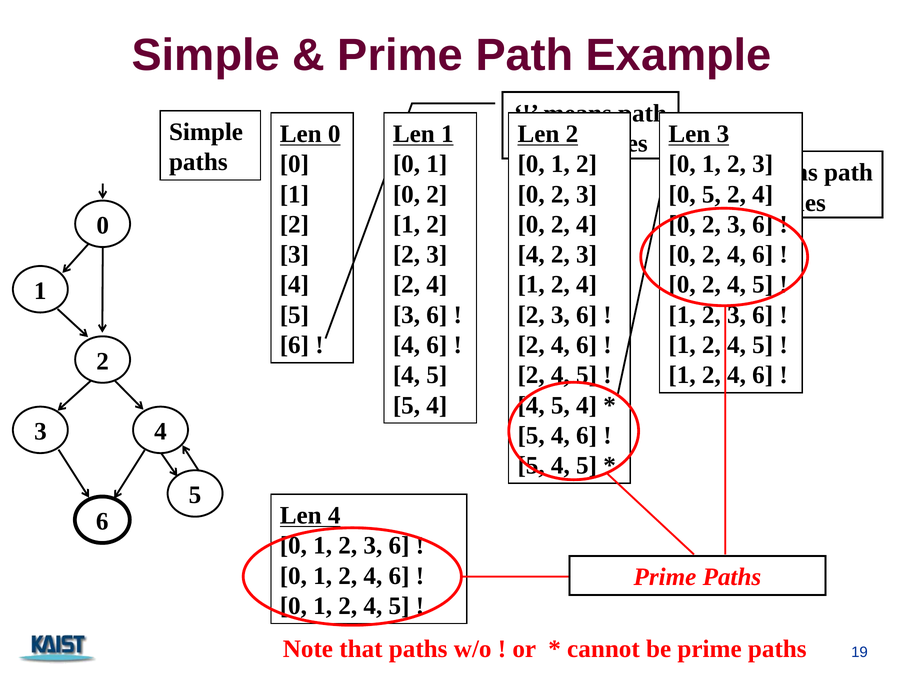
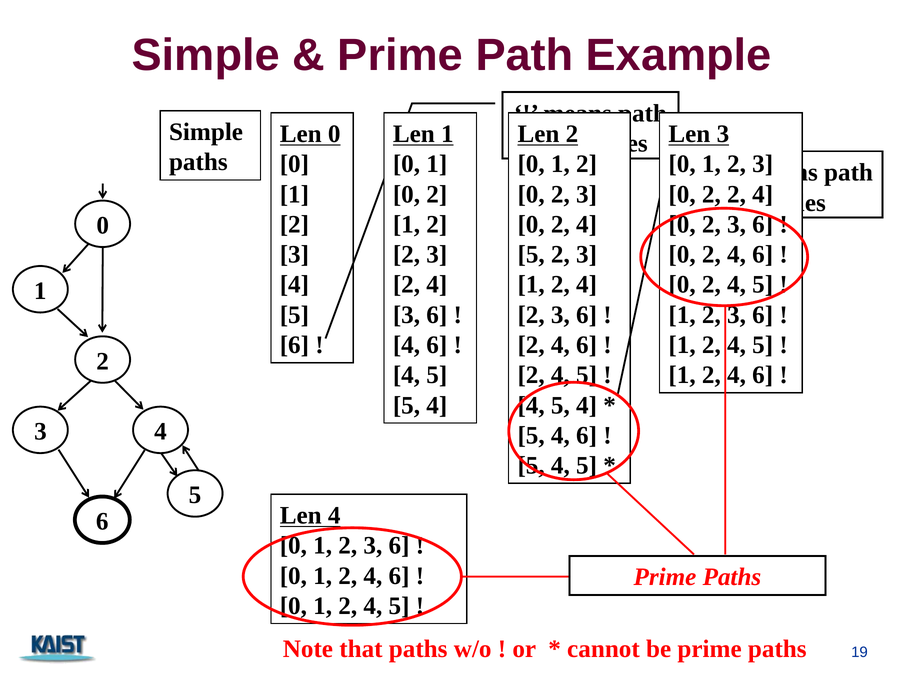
5: 5 -> 2 (711, 194)
4: 4 -> 5 (531, 255)
